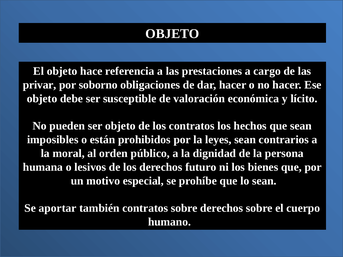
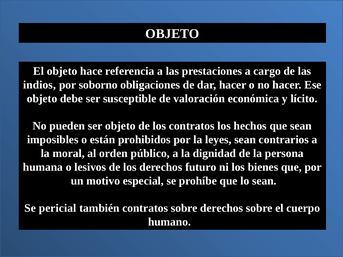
privar: privar -> indios (39, 85)
aportar: aportar -> pericial (58, 208)
